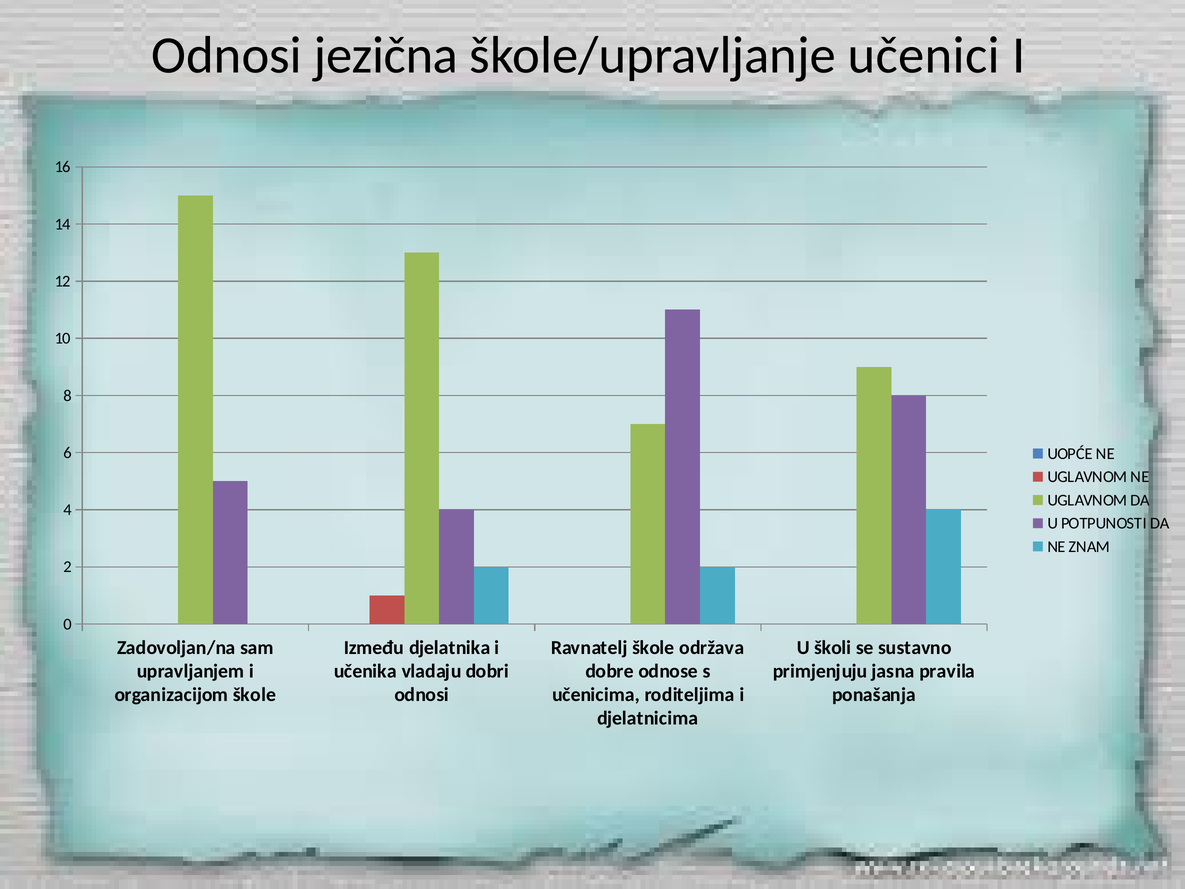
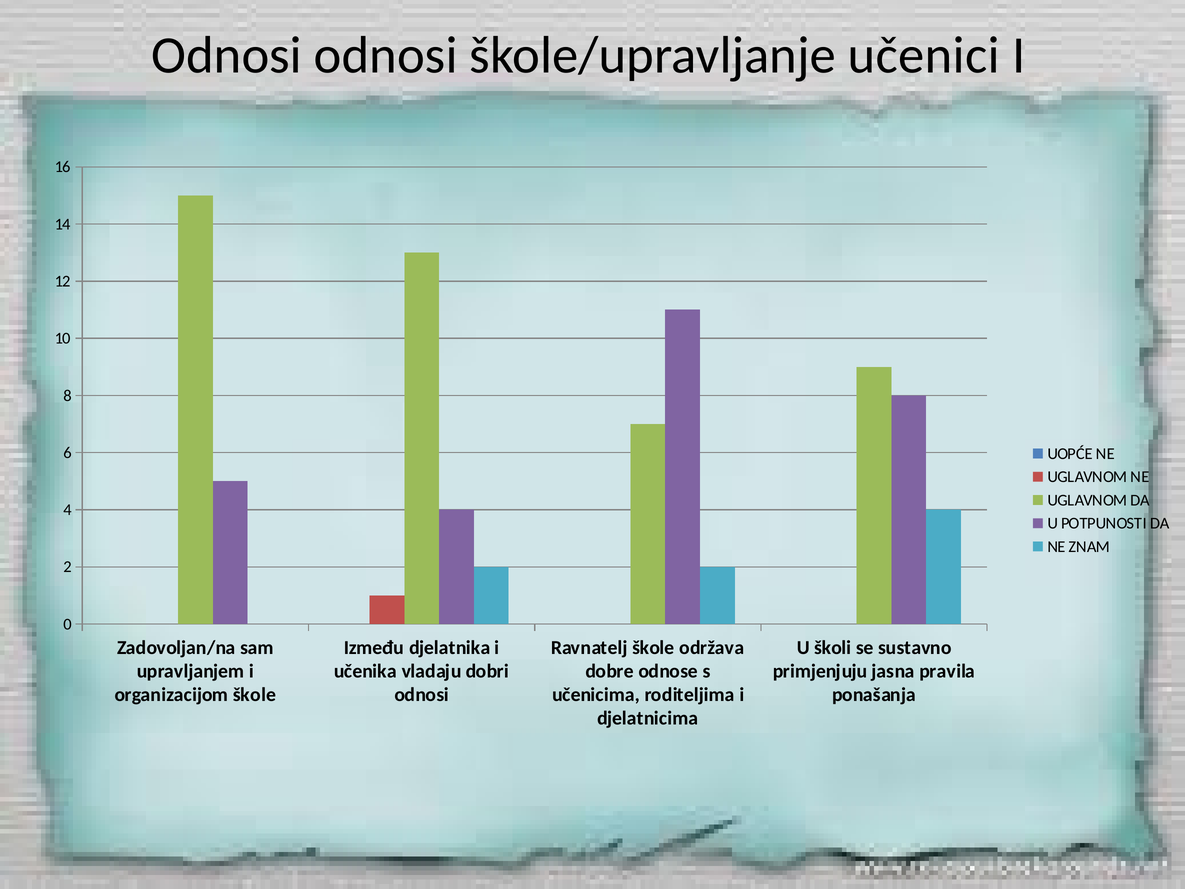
Odnosi jezična: jezična -> odnosi (386, 55)
